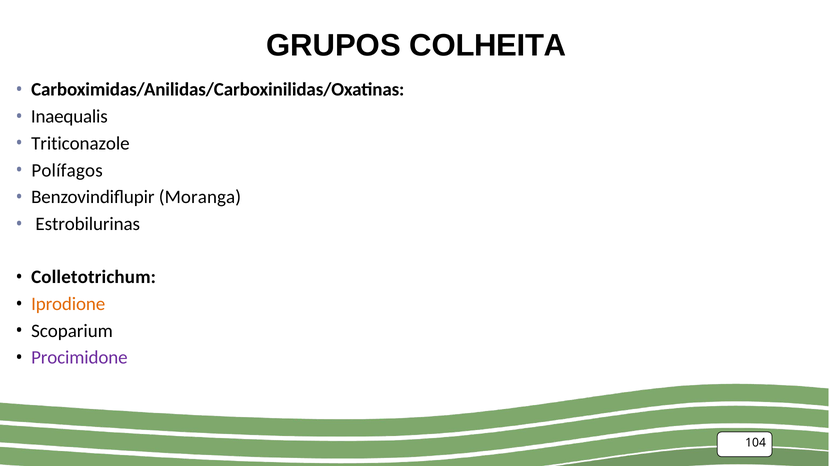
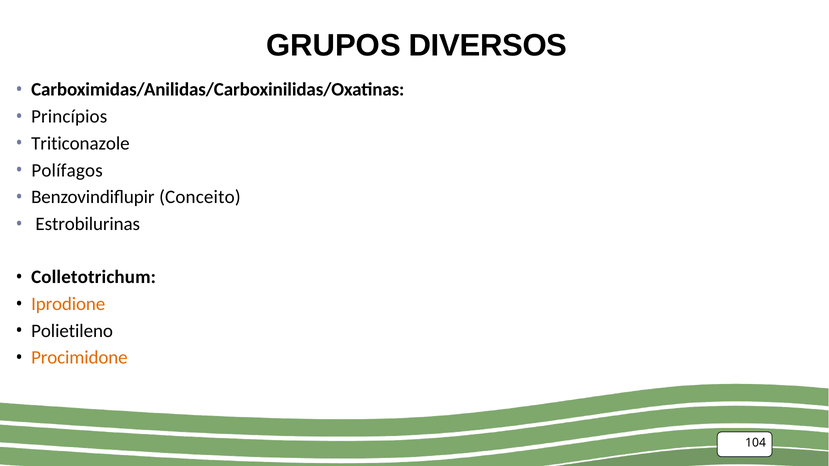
COLHEITA: COLHEITA -> DIVERSOS (488, 45)
Inaequalis: Inaequalis -> Princípios (69, 117)
Moranga: Moranga -> Conceito (200, 197)
Scoparium: Scoparium -> Polietileno (72, 331)
Procimidone colour: purple -> orange (79, 358)
